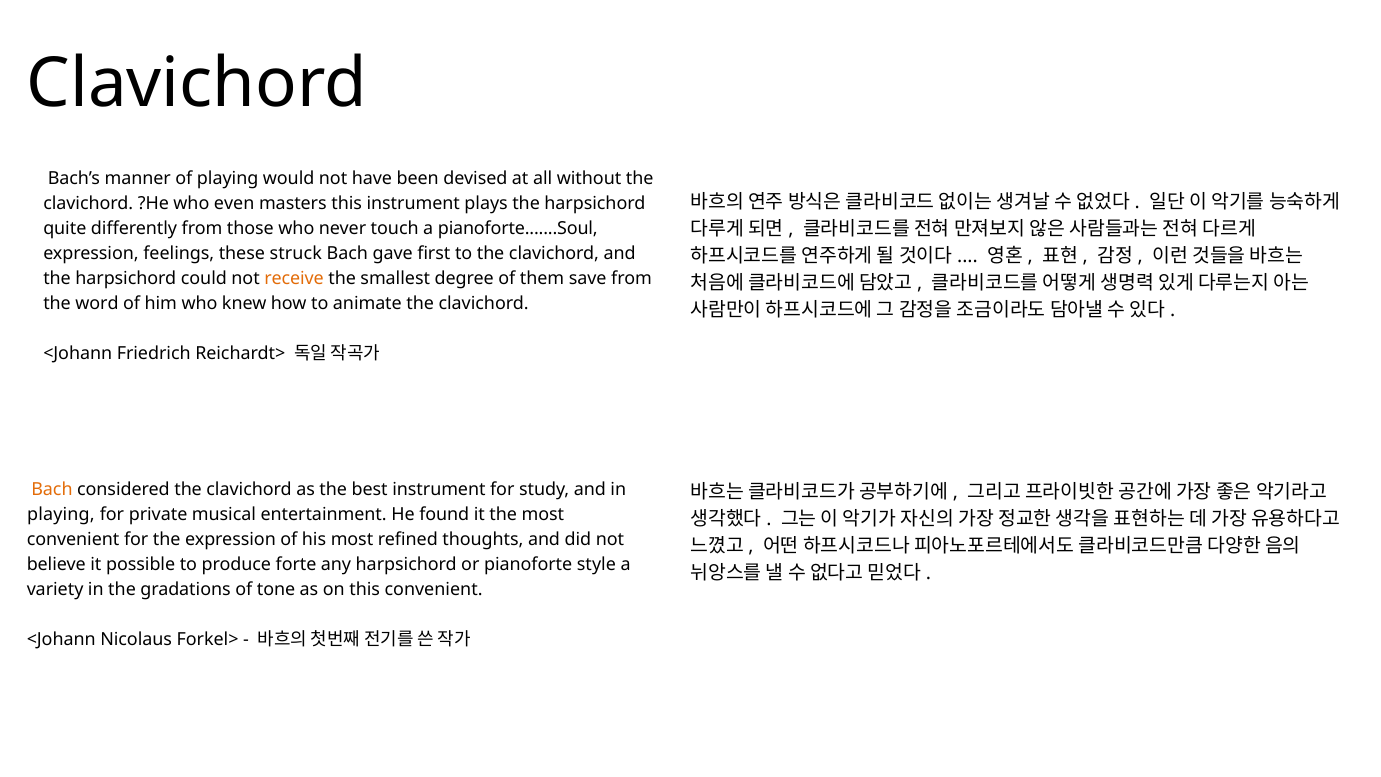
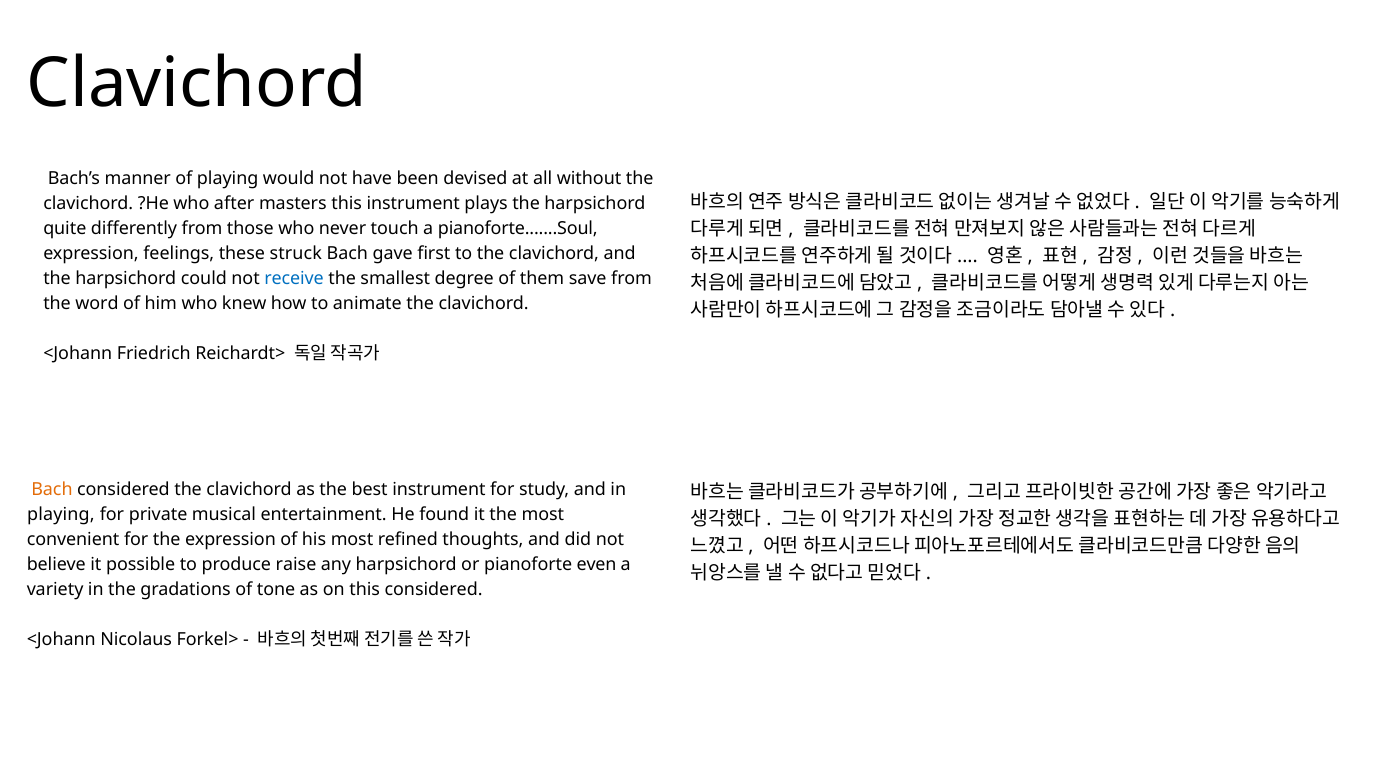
even: even -> after (234, 204)
receive colour: orange -> blue (294, 279)
forte: forte -> raise (296, 564)
style: style -> even (597, 564)
this convenient: convenient -> considered (434, 589)
